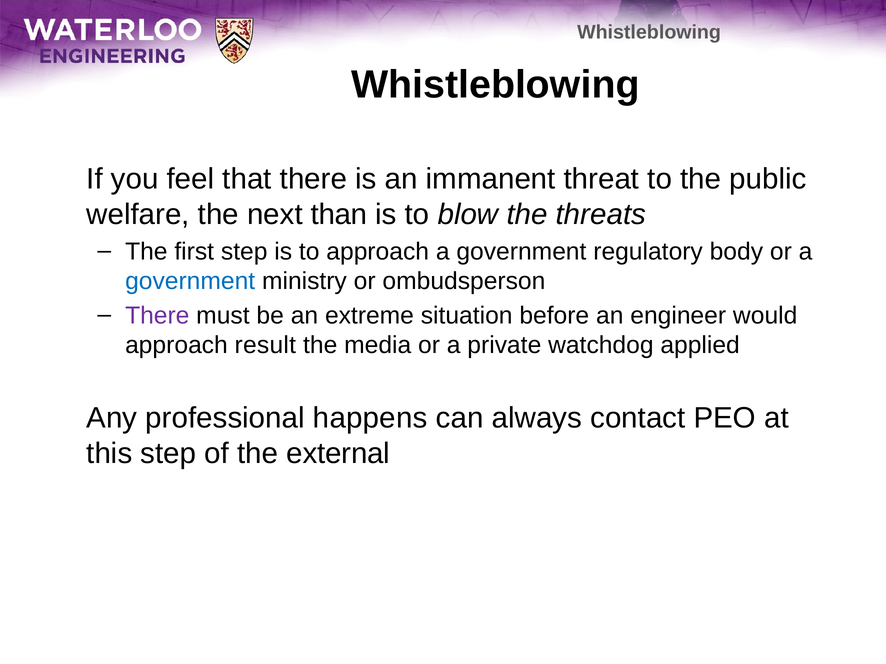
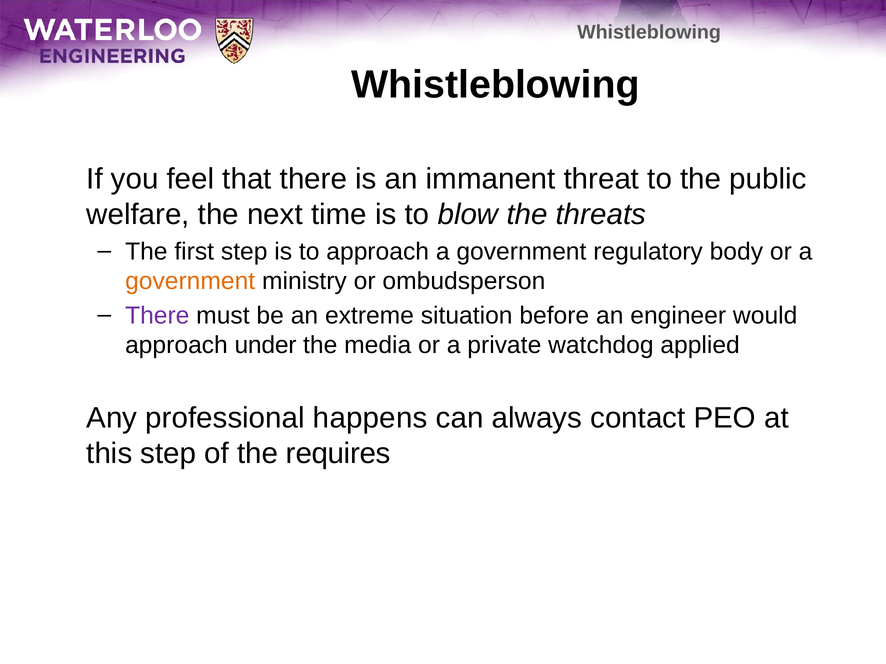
than: than -> time (339, 215)
government colour: blue -> orange (190, 281)
result: result -> under (266, 345)
external: external -> requires (338, 454)
